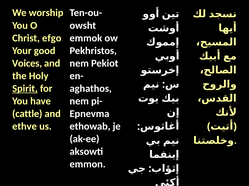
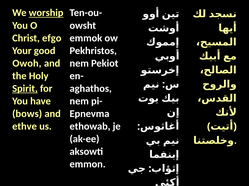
worship underline: none -> present (46, 13)
Voices: Voices -> Owoh (27, 64)
cattle: cattle -> bows (27, 114)
